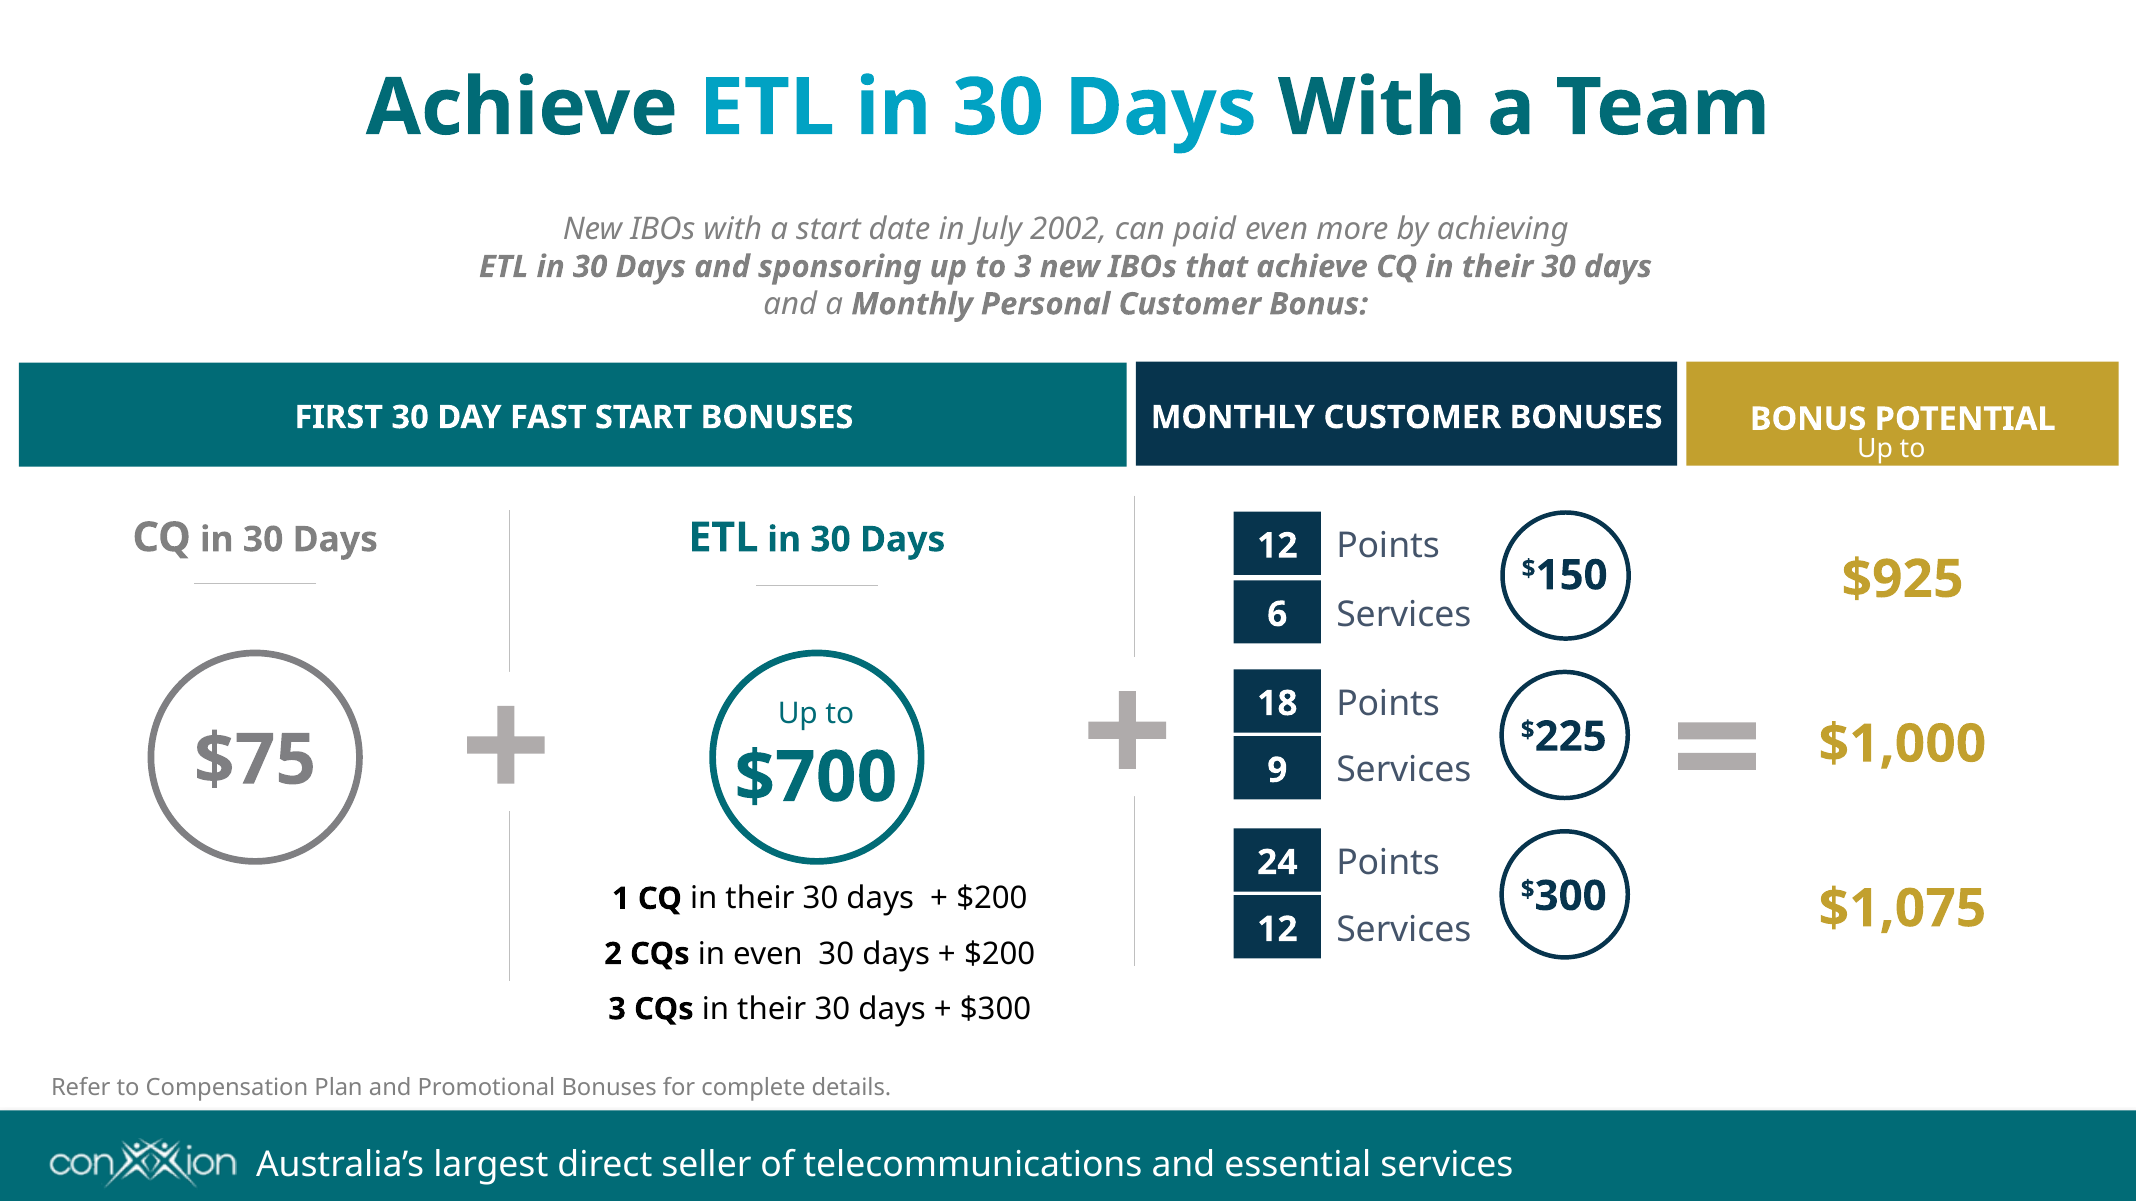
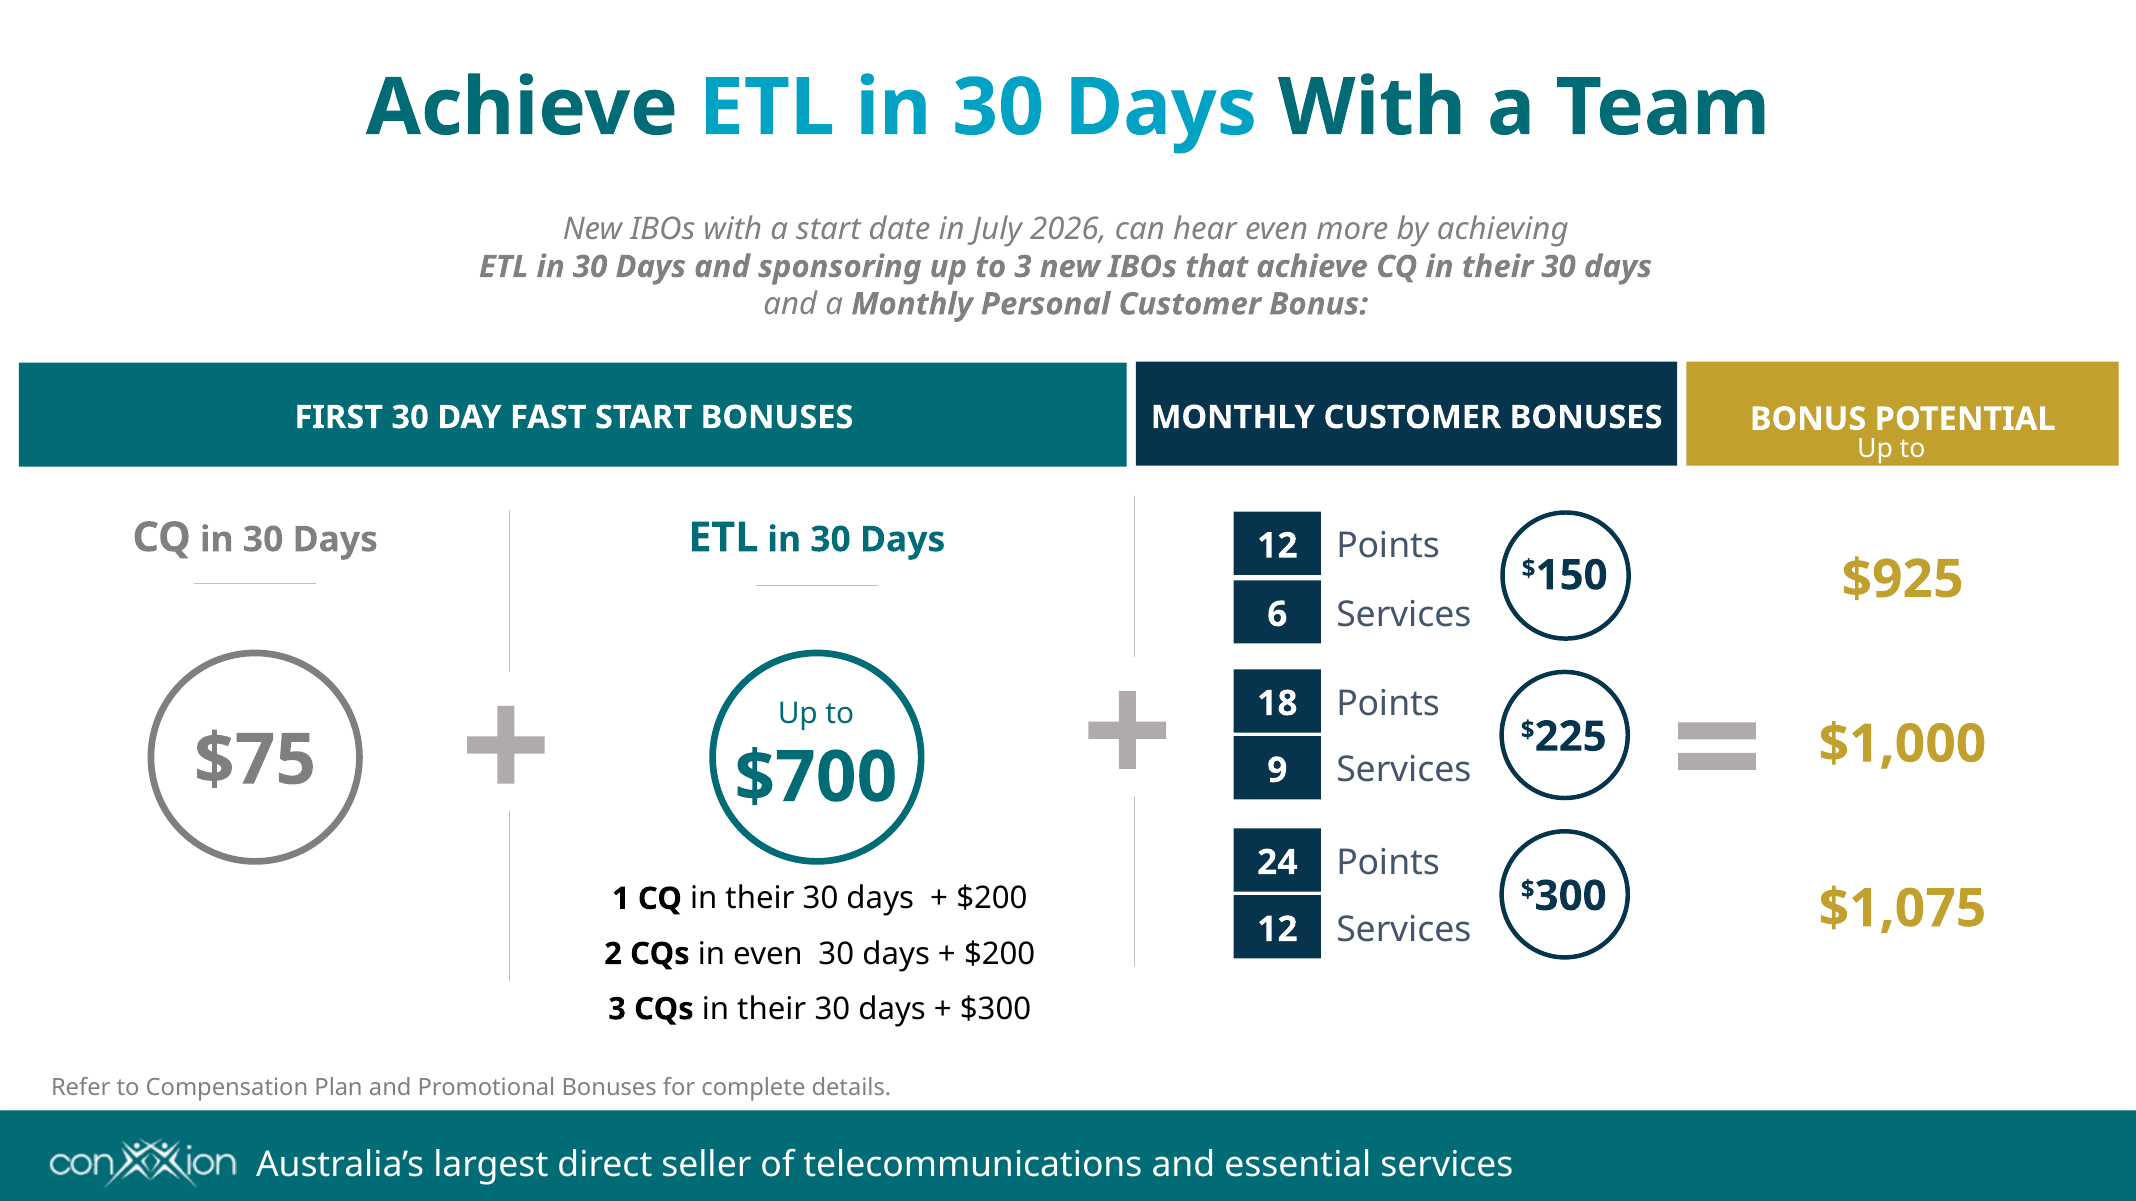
2002: 2002 -> 2026 (1068, 230)
paid: paid -> hear (1205, 230)
